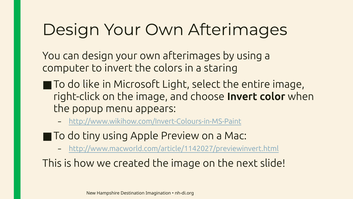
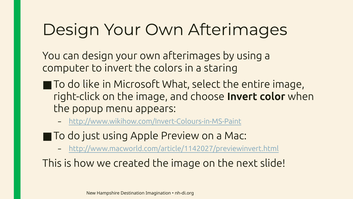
Light: Light -> What (176, 84)
tiny: tiny -> just (91, 136)
